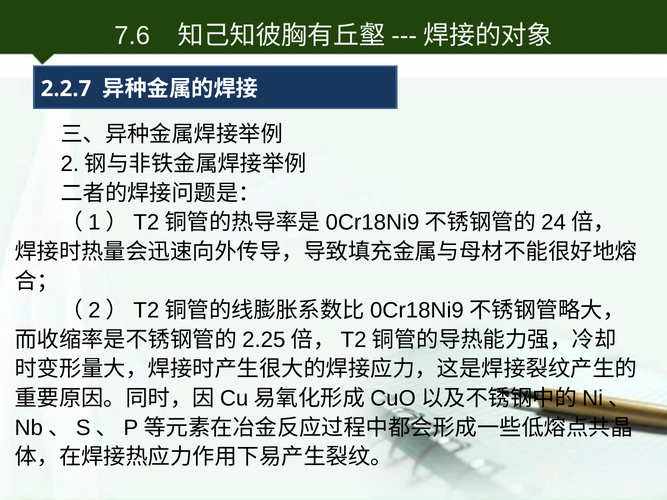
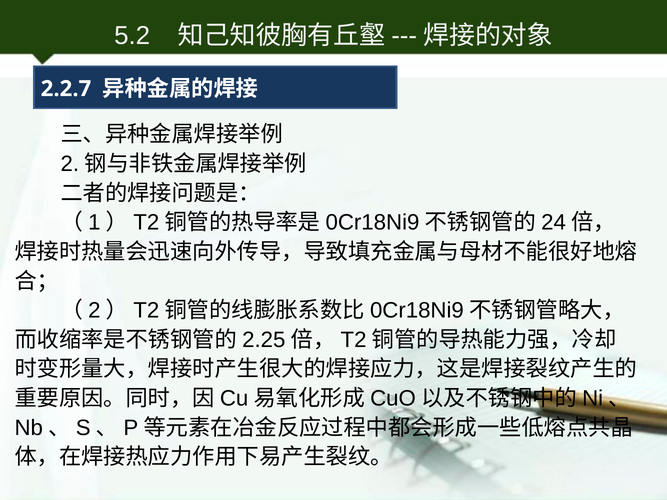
7.6: 7.6 -> 5.2 (132, 35)
